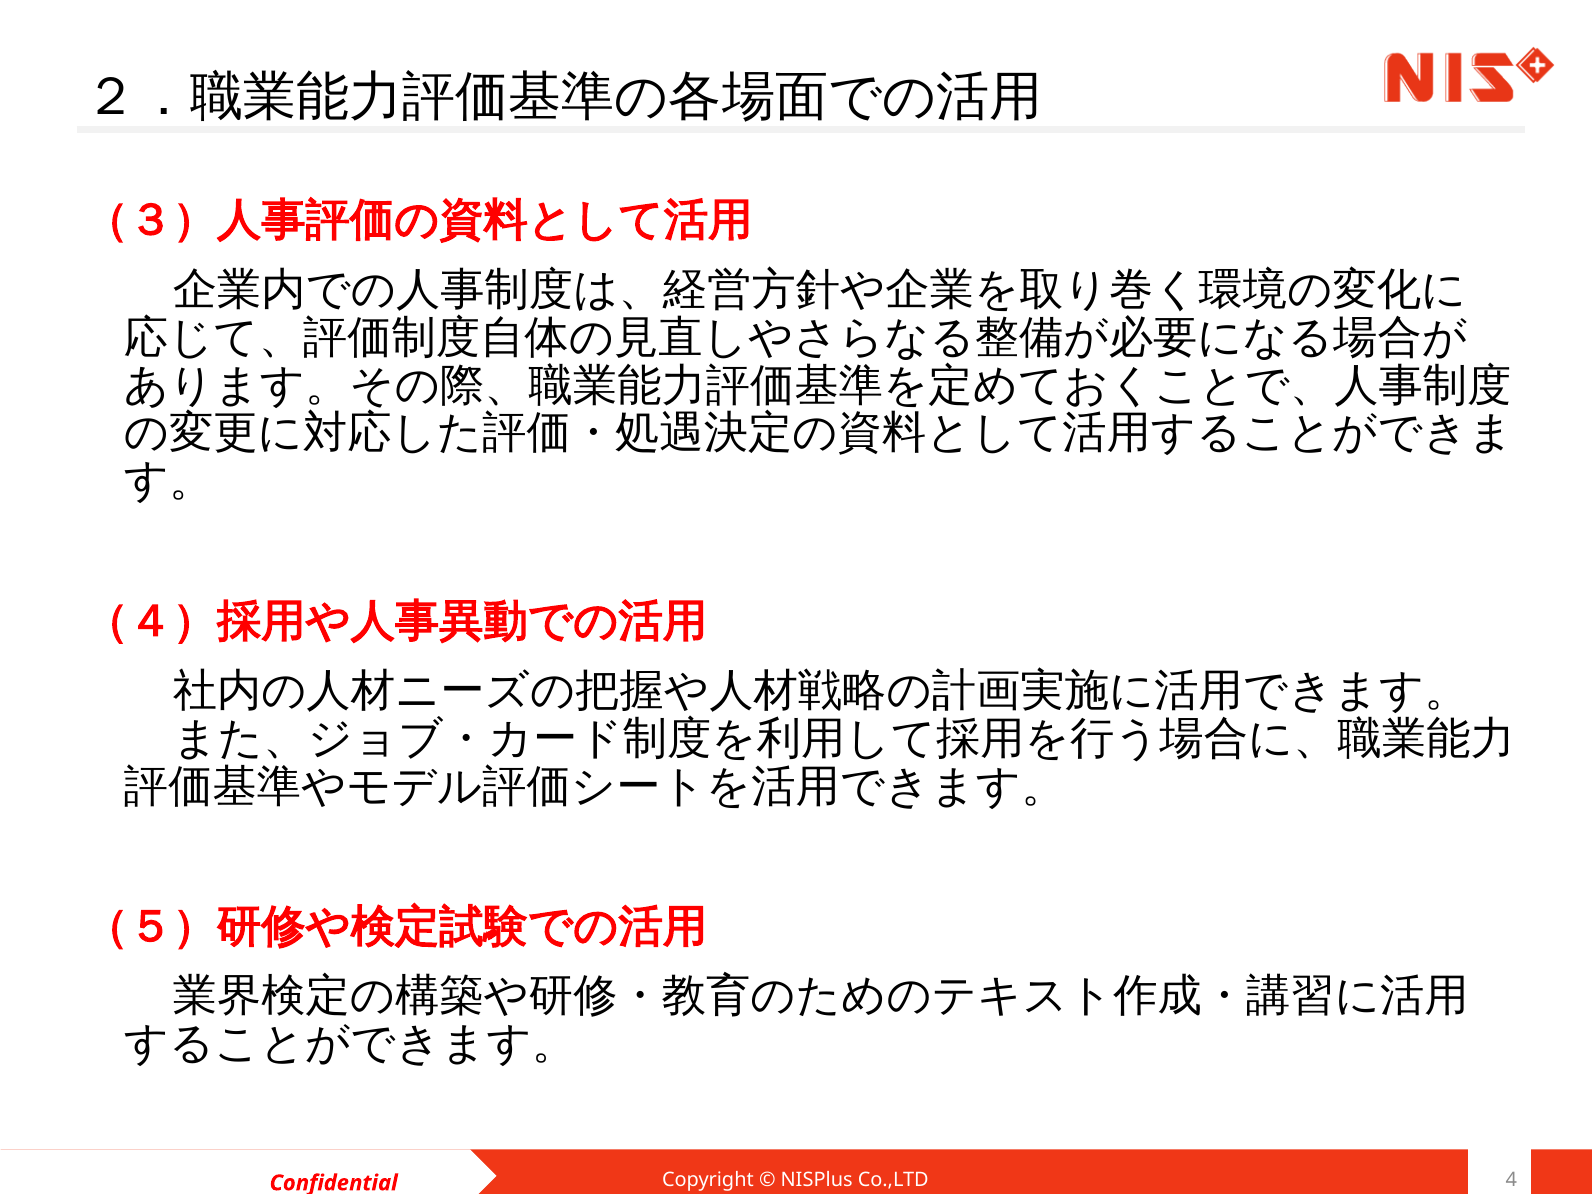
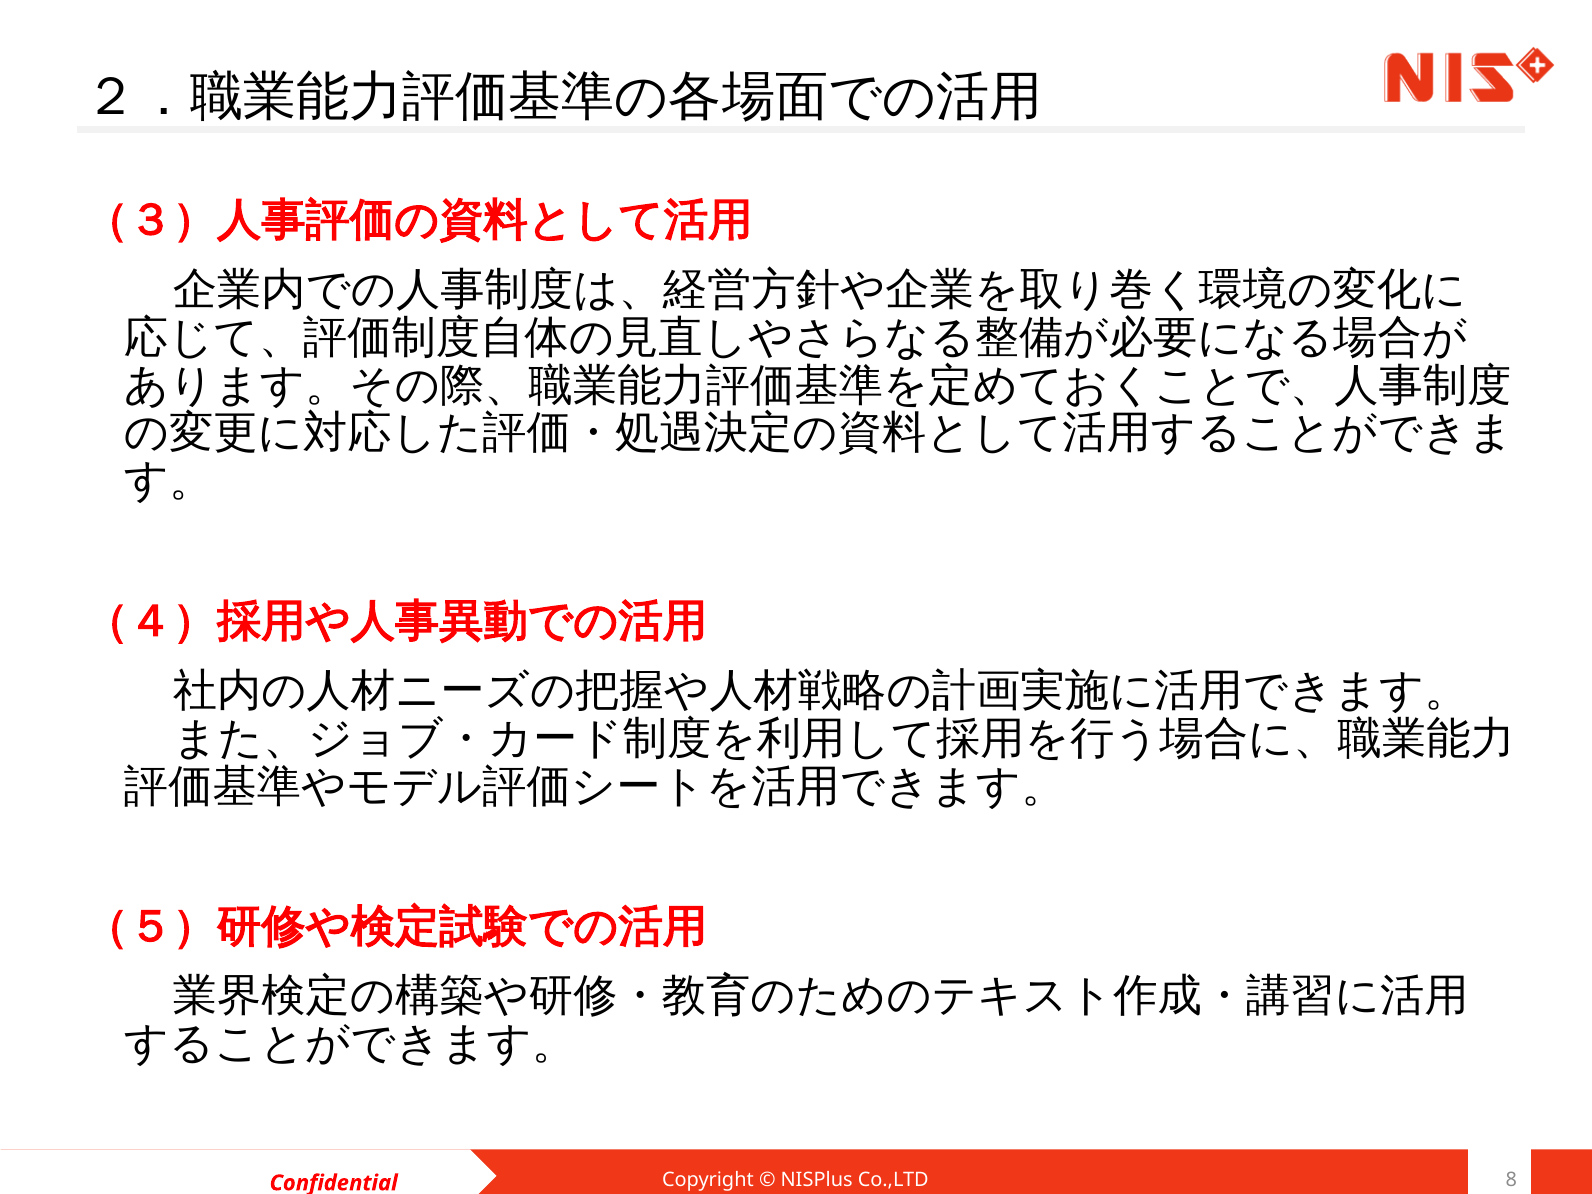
4: 4 -> 8 (1511, 1179)
